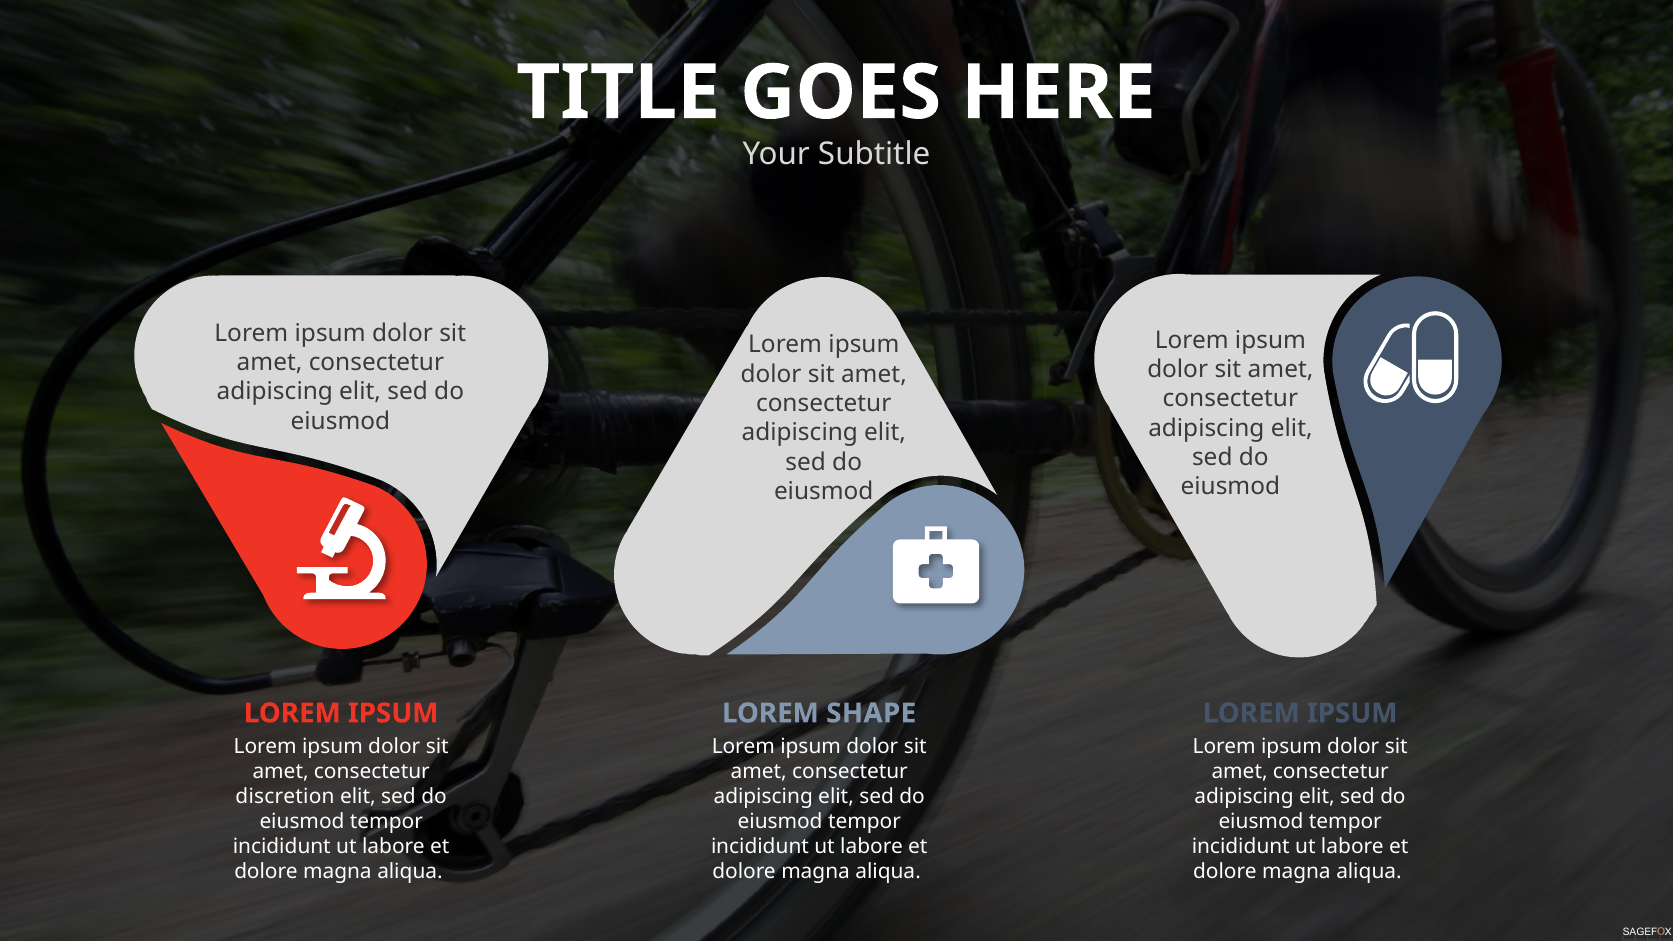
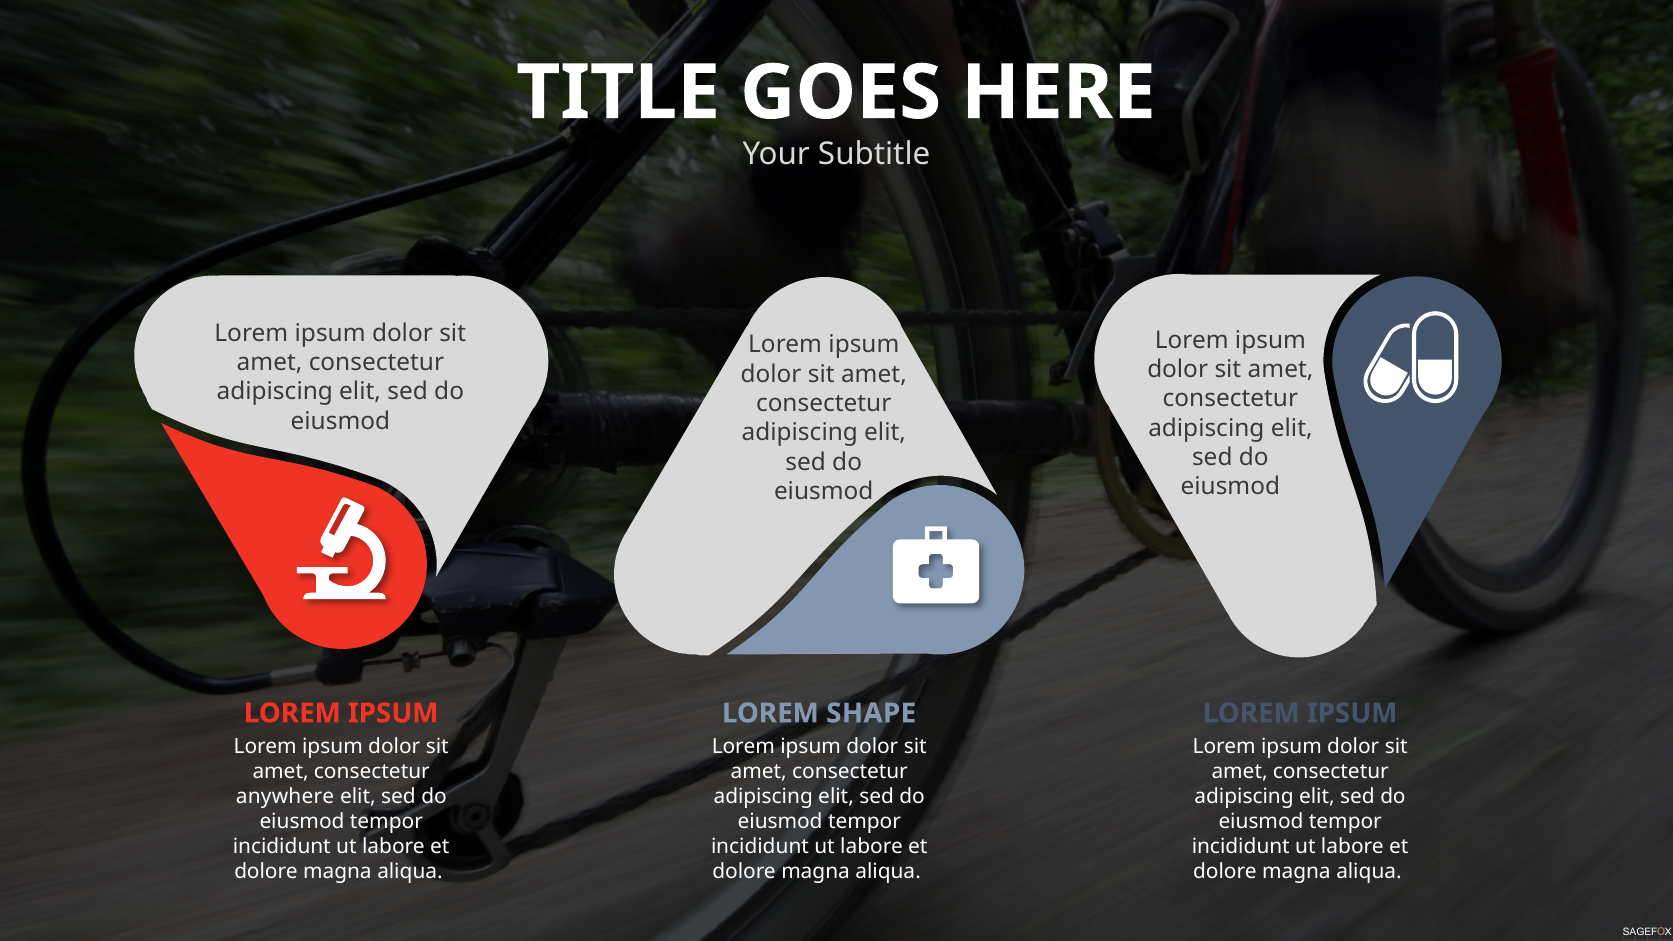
discretion: discretion -> anywhere (285, 796)
